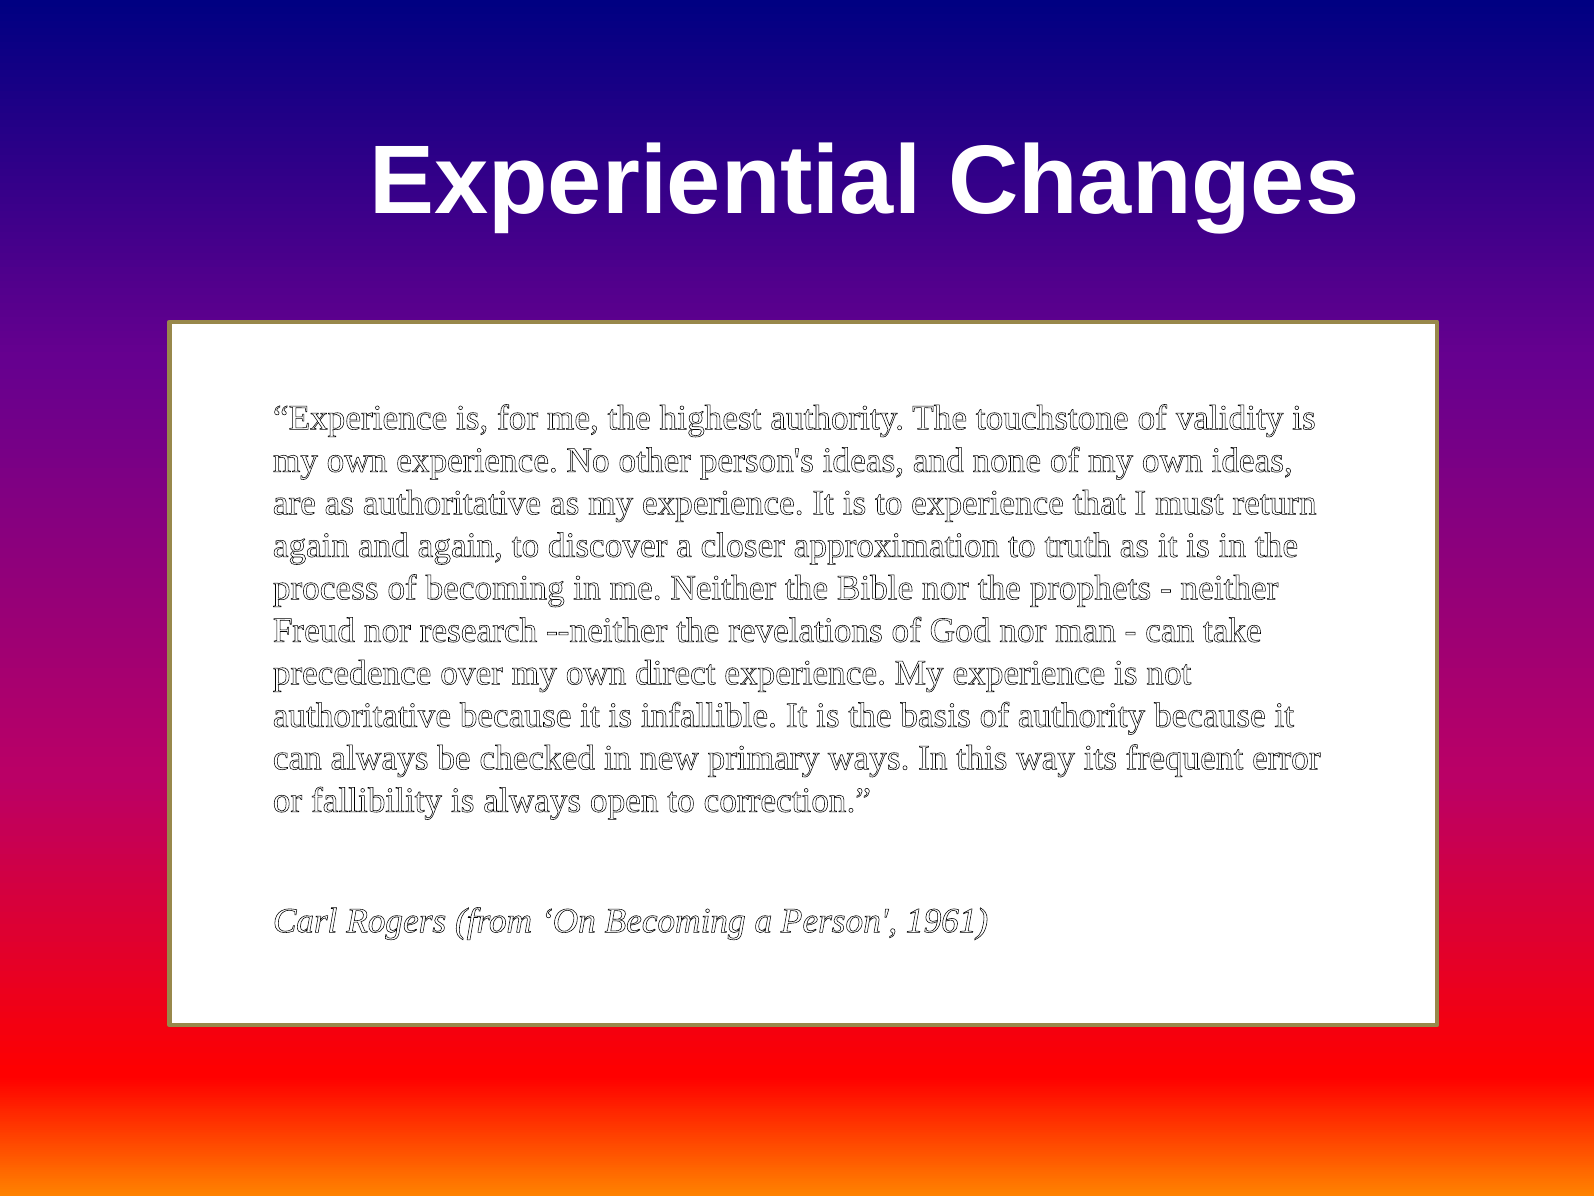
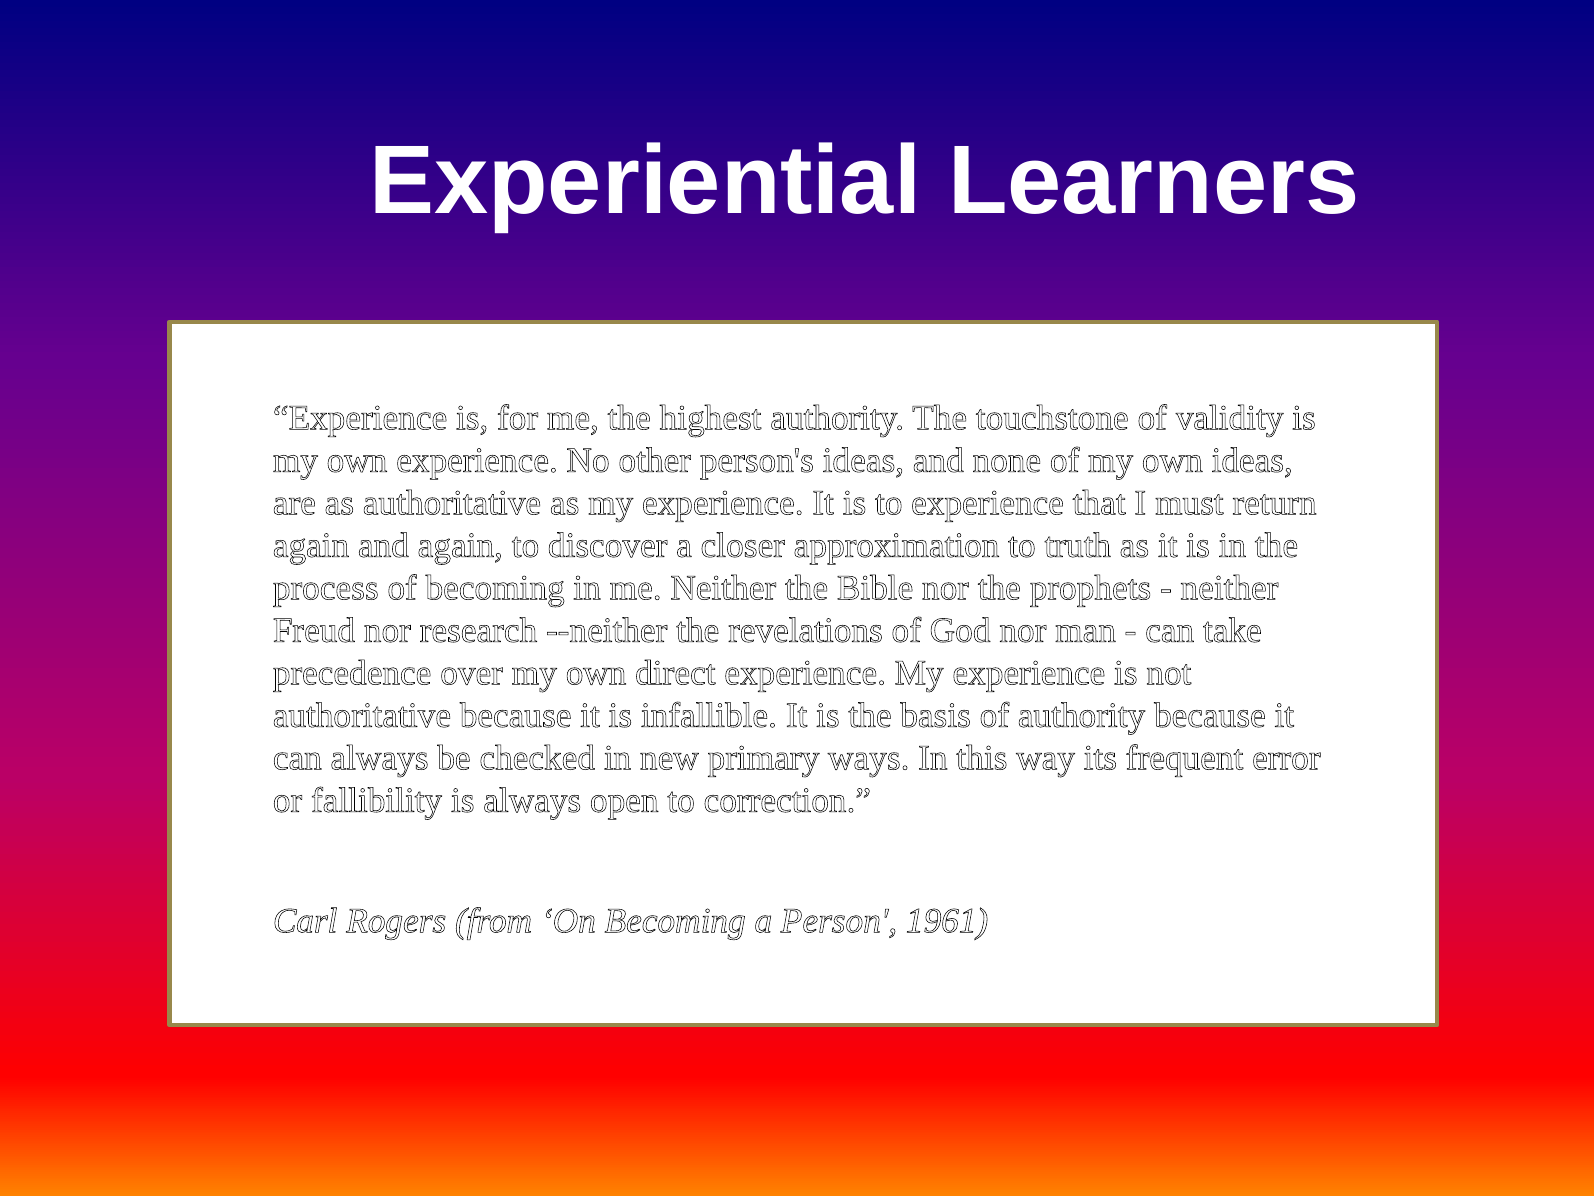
Changes: Changes -> Learners (1154, 181)
